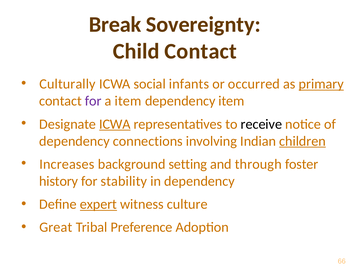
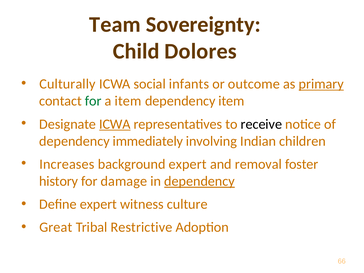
Break: Break -> Team (115, 25)
Child Contact: Contact -> Dolores (201, 51)
occurred: occurred -> outcome (254, 84)
for colour: purple -> green (93, 101)
connections: connections -> immediately (148, 141)
children underline: present -> none (302, 141)
background setting: setting -> expert (188, 164)
through: through -> removal (258, 164)
stability: stability -> damage (124, 181)
dependency underline: none -> present (199, 181)
expert underline: present -> none (98, 204)
Preference: Preference -> Restrictive (141, 227)
